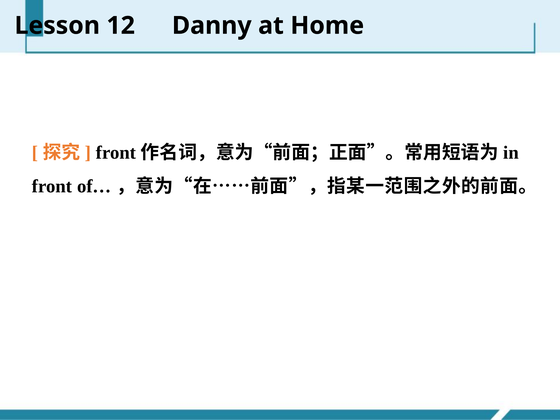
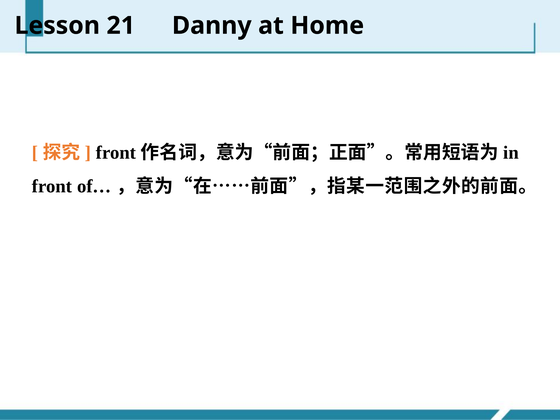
12: 12 -> 21 (121, 26)
